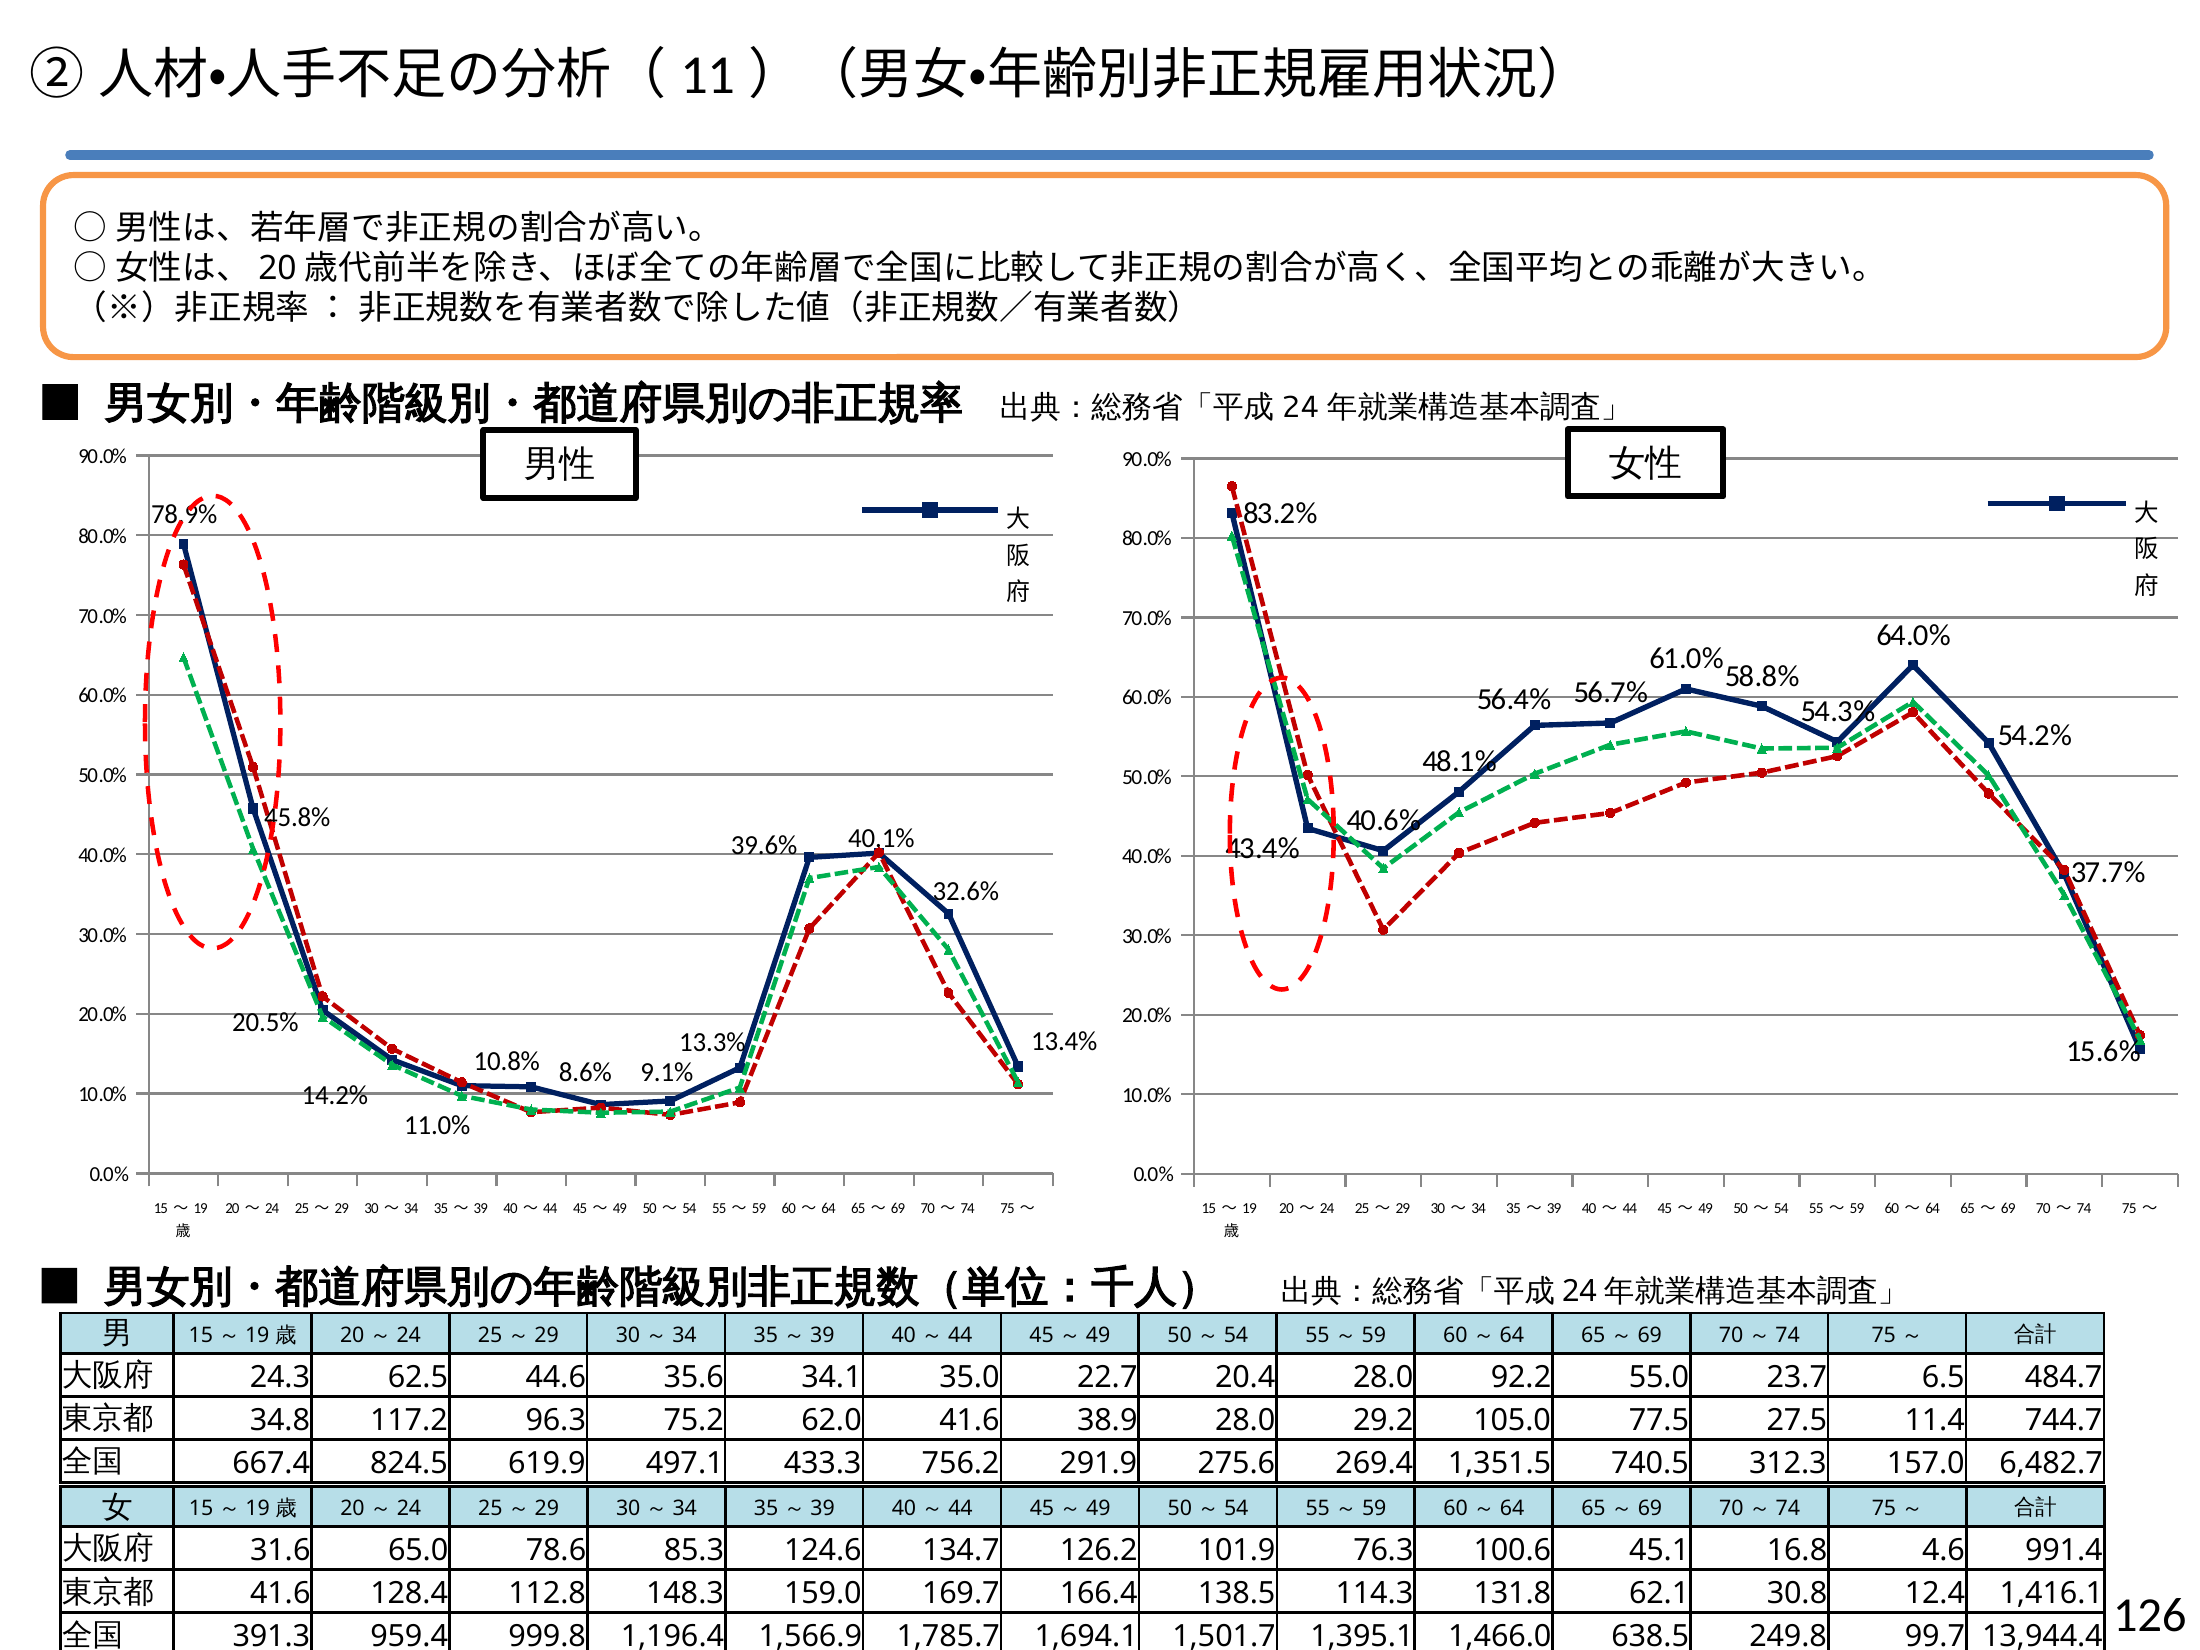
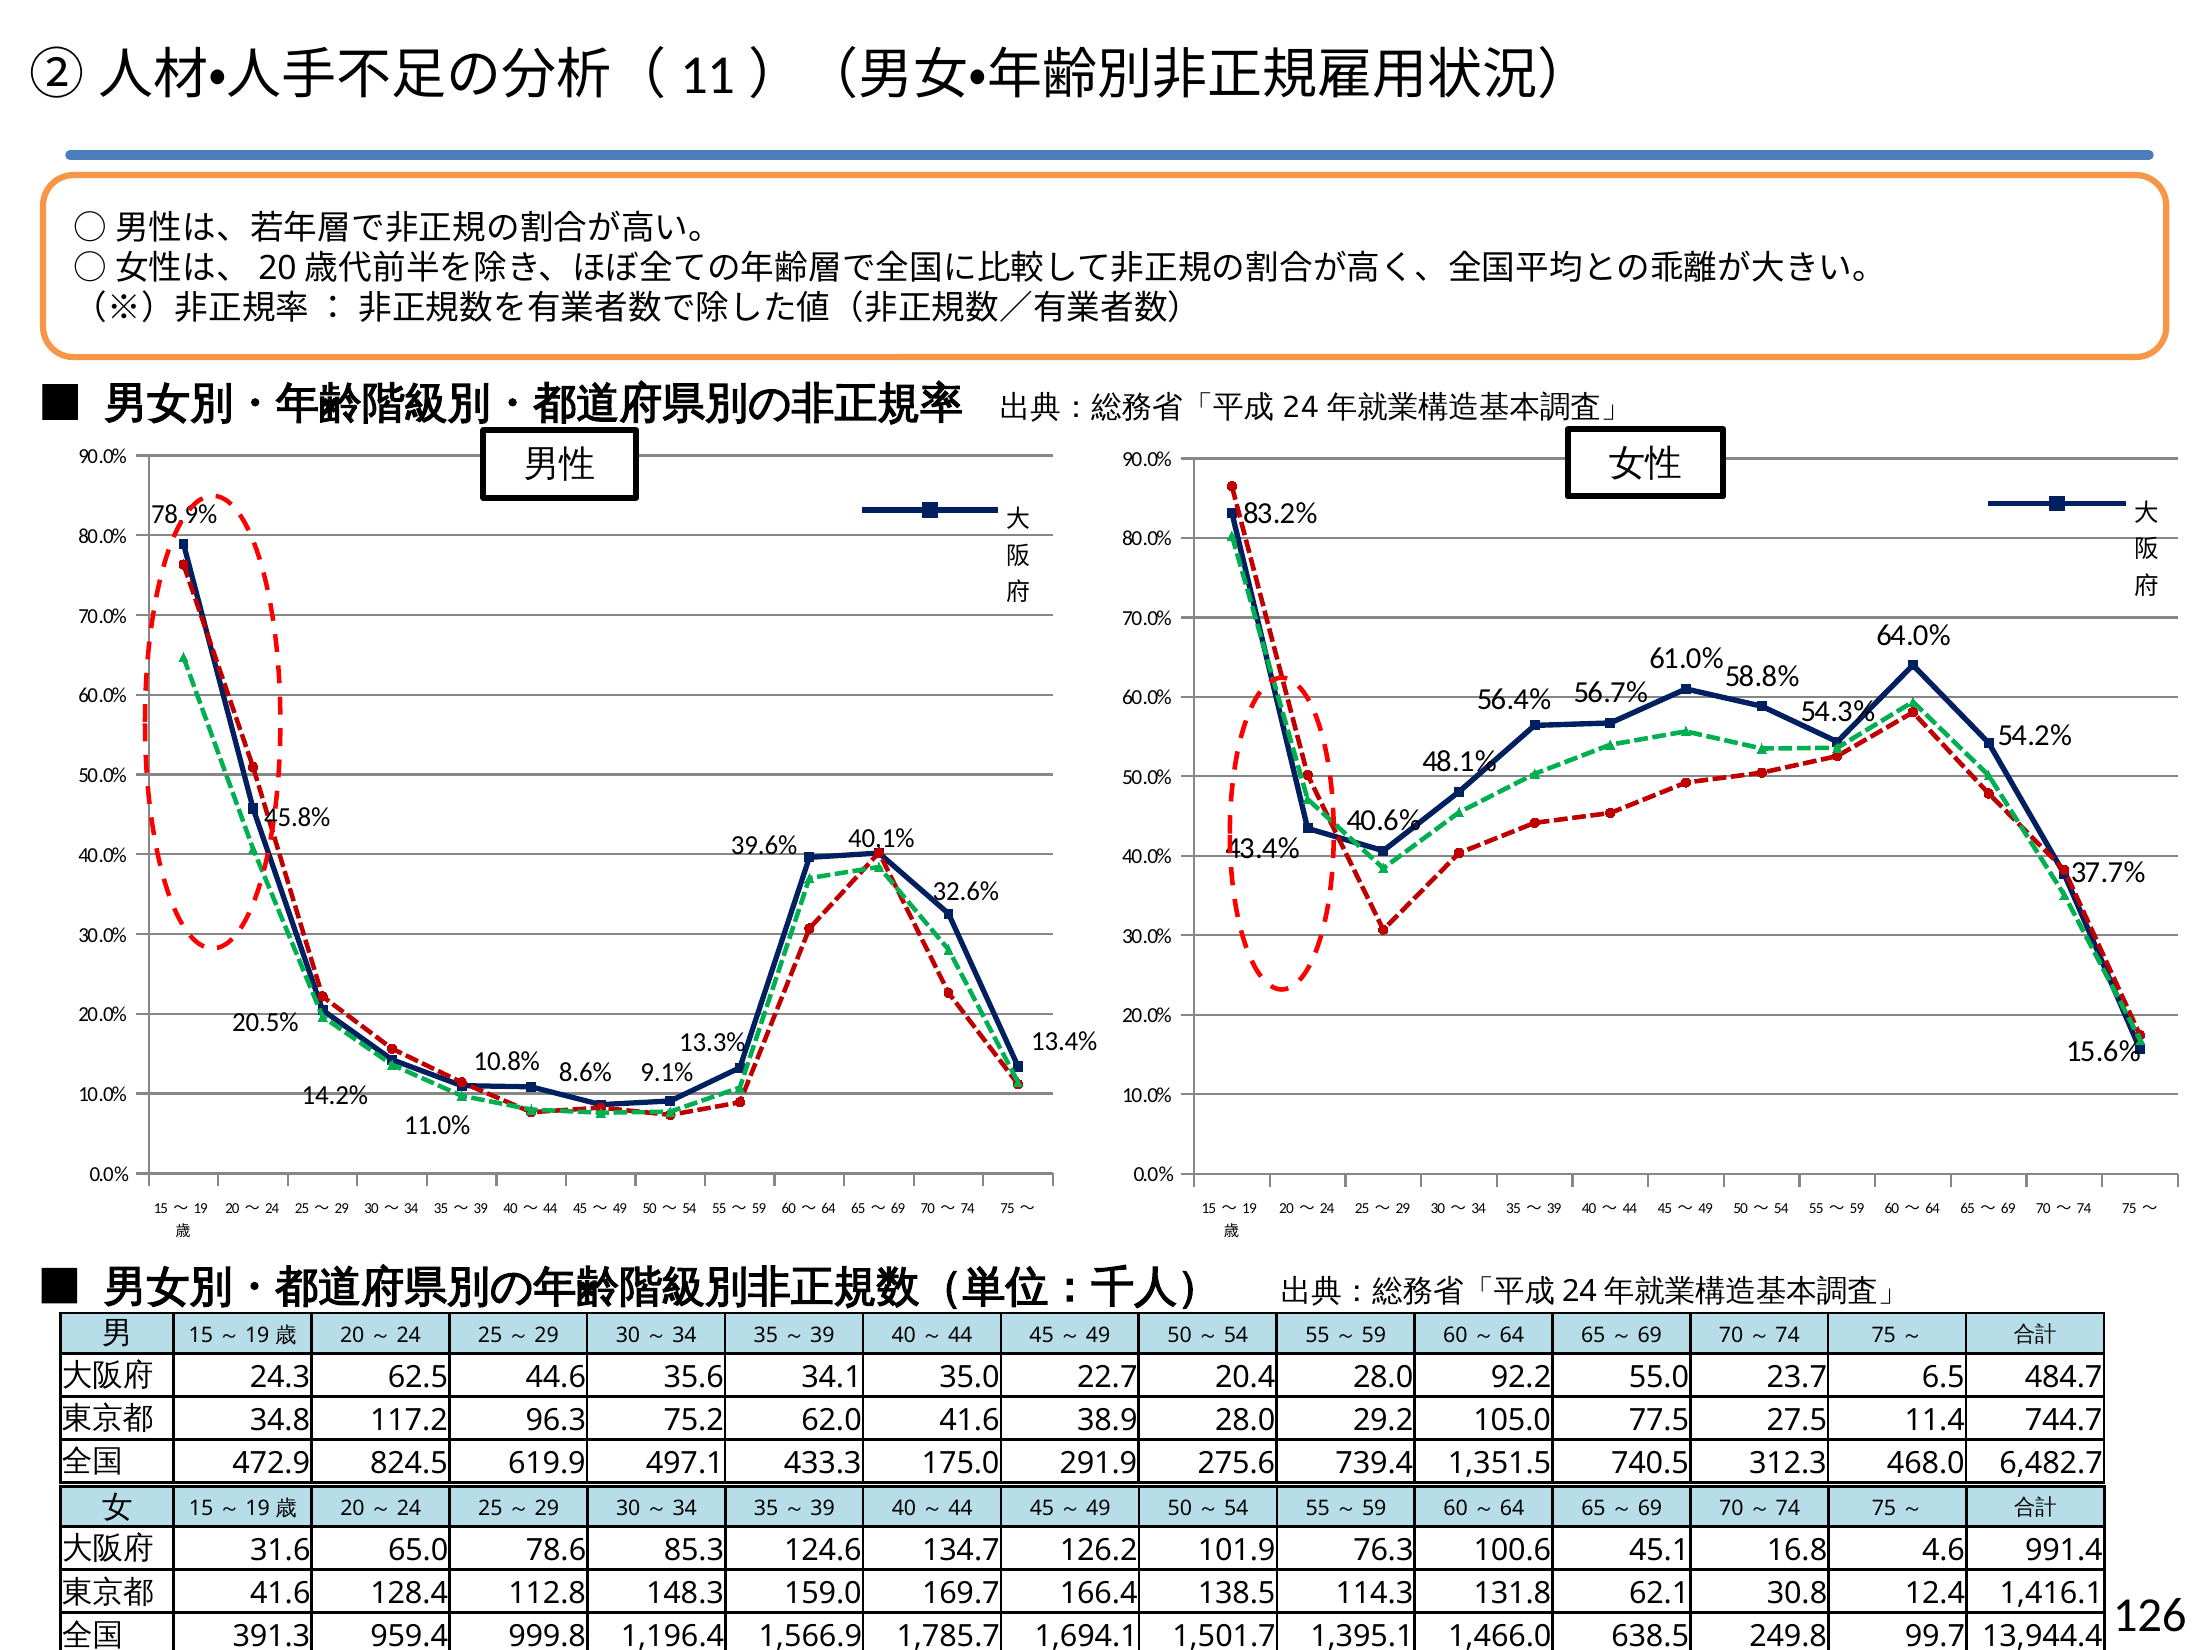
667.4: 667.4 -> 472.9 (271, 1463)
756.2: 756.2 -> 175.0 (961, 1463)
269.4: 269.4 -> 739.4 (1374, 1463)
157.0: 157.0 -> 468.0 (1926, 1463)
